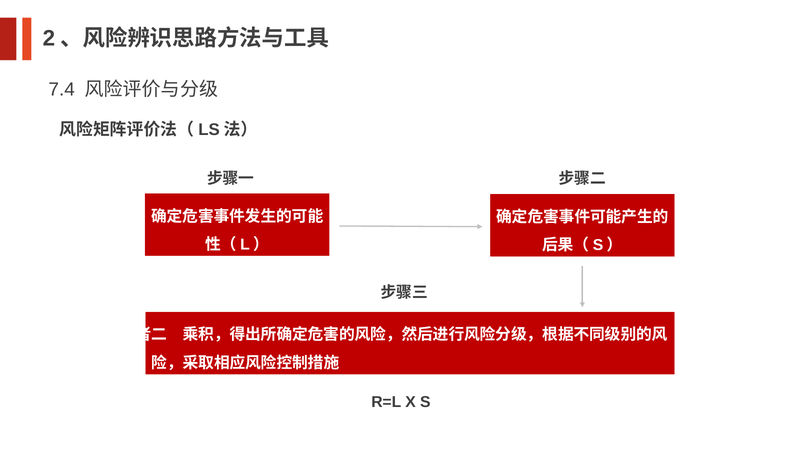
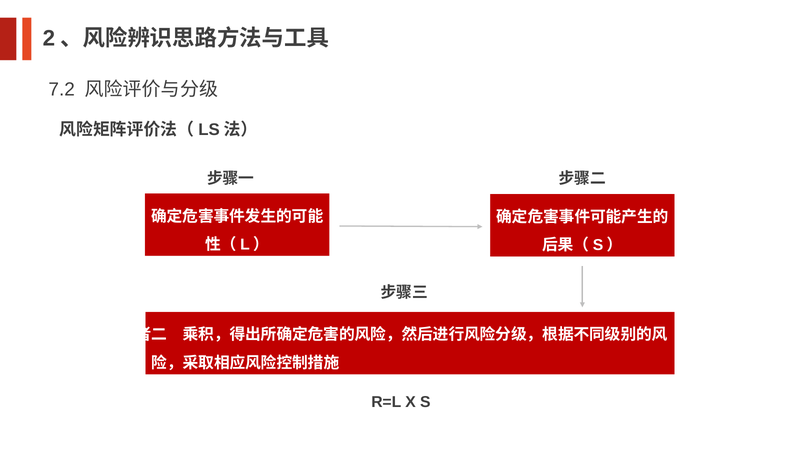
7.4: 7.4 -> 7.2 (62, 89)
